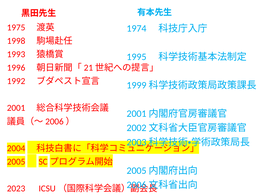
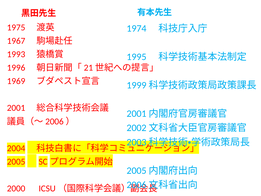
1998: 1998 -> 1967 (16, 41)
1992: 1992 -> 1969 (16, 81)
2023: 2023 -> 2000 (16, 188)
